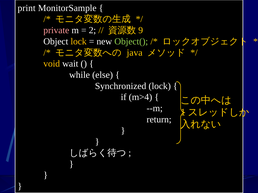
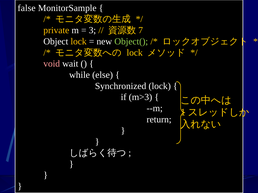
print: print -> false (27, 8)
private colour: pink -> yellow (56, 30)
2: 2 -> 3 (92, 30)
9: 9 -> 7 (141, 30)
java: java -> lock (135, 53)
void colour: yellow -> pink (52, 64)
m>4: m>4 -> m>3 (140, 97)
